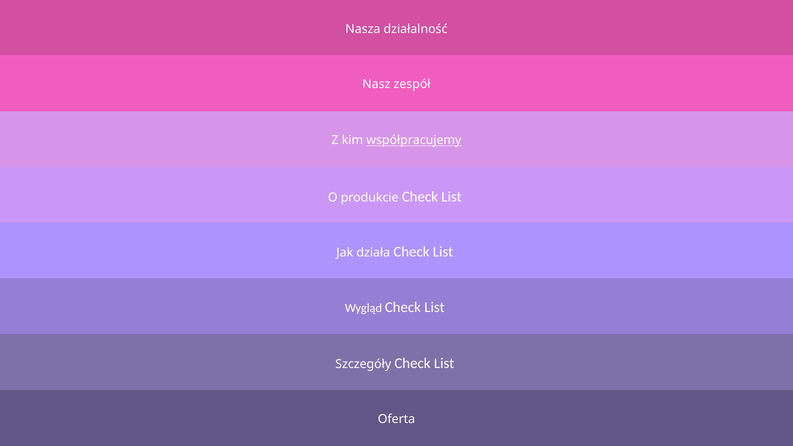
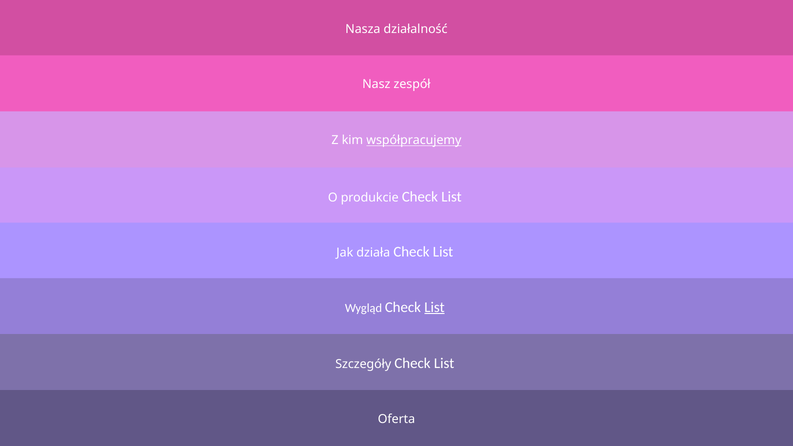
List underline: none -> present (434, 307)
